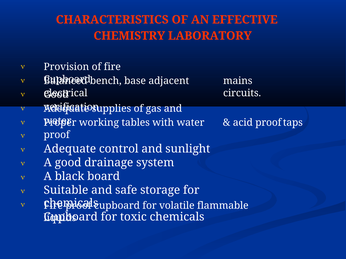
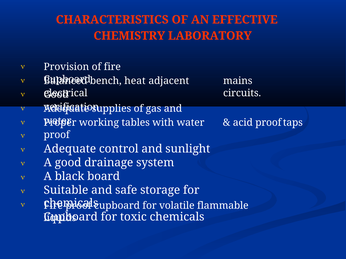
base: base -> heat (135, 81)
